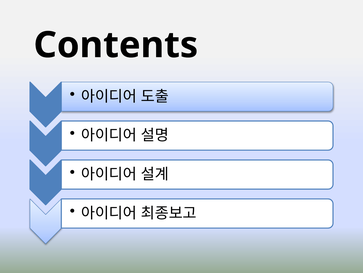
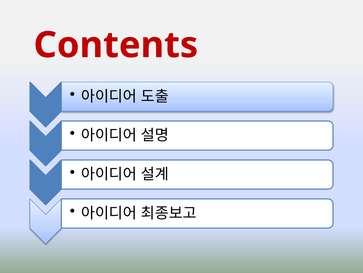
Contents colour: black -> red (116, 45)
